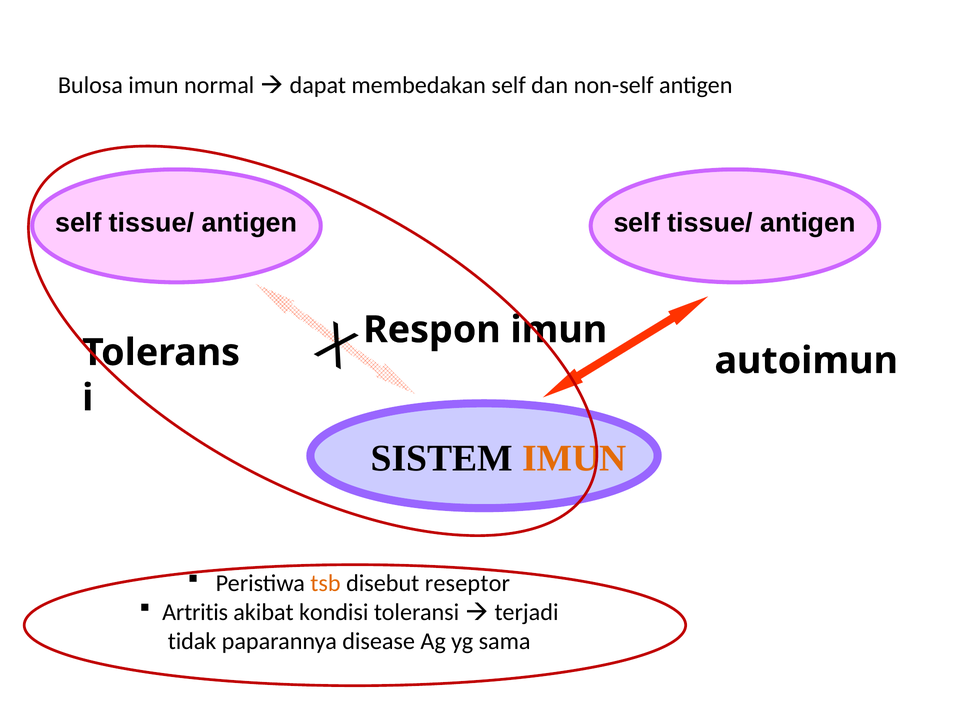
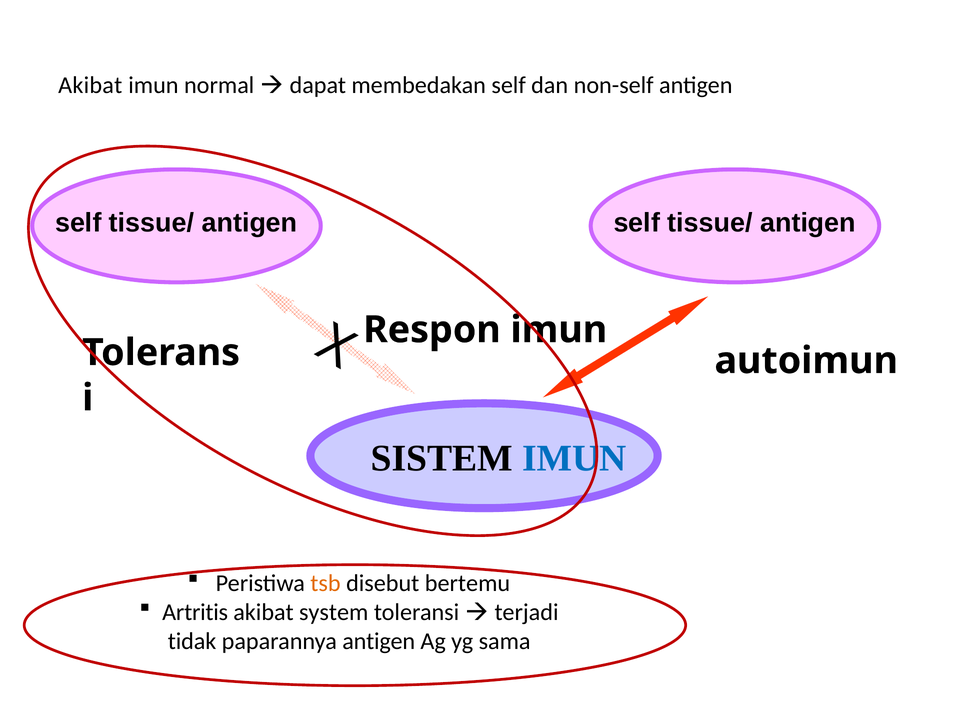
Bulosa: Bulosa -> Akibat (90, 85)
IMUN colour: orange -> blue (574, 458)
reseptor: reseptor -> bertemu (467, 583)
kondisi: kondisi -> system (334, 612)
paparannya disease: disease -> antigen (379, 641)
